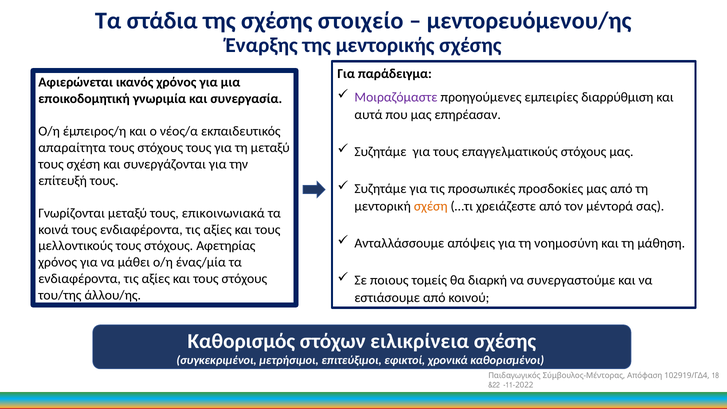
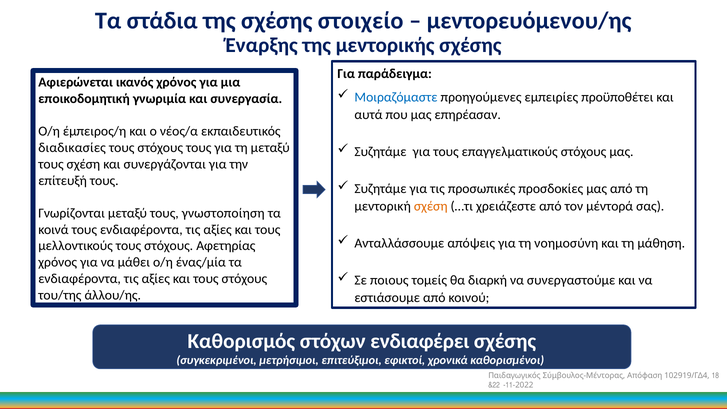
Μοιραζόμαστε colour: purple -> blue (396, 97)
διαρρύθμιση: διαρρύθμιση -> προϋποθέτει (617, 97)
απαραίτητα: απαραίτητα -> διαδικασίες (72, 148)
επικοινωνιακά: επικοινωνιακά -> γνωστοποίηση (223, 213)
ειλικρίνεια: ειλικρίνεια -> ενδιαφέρει (420, 341)
